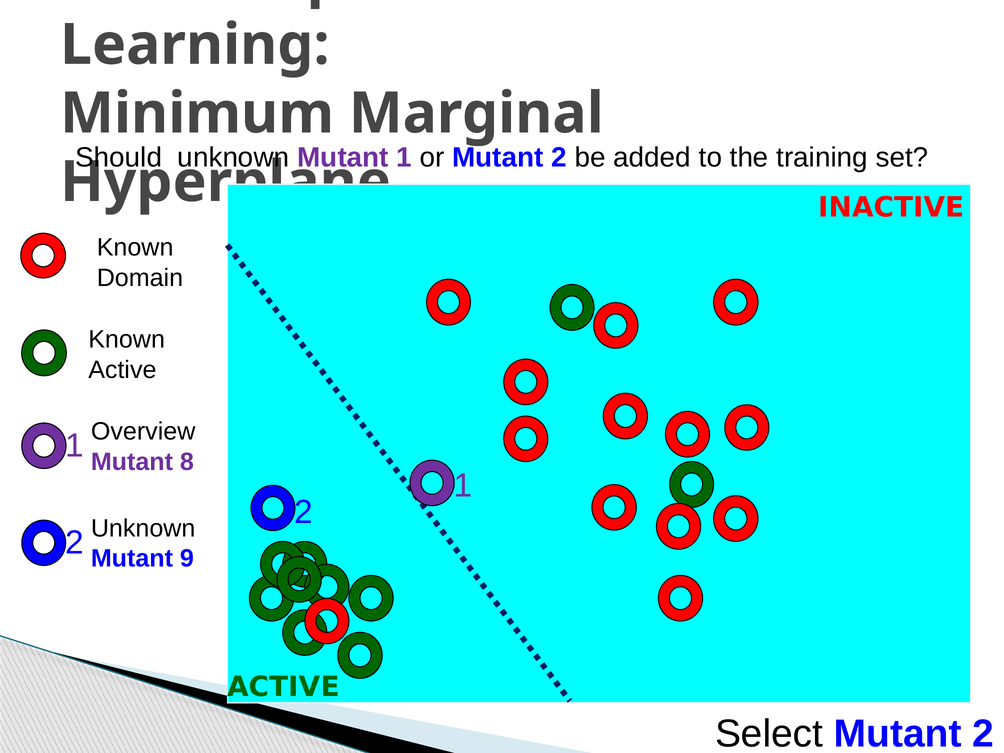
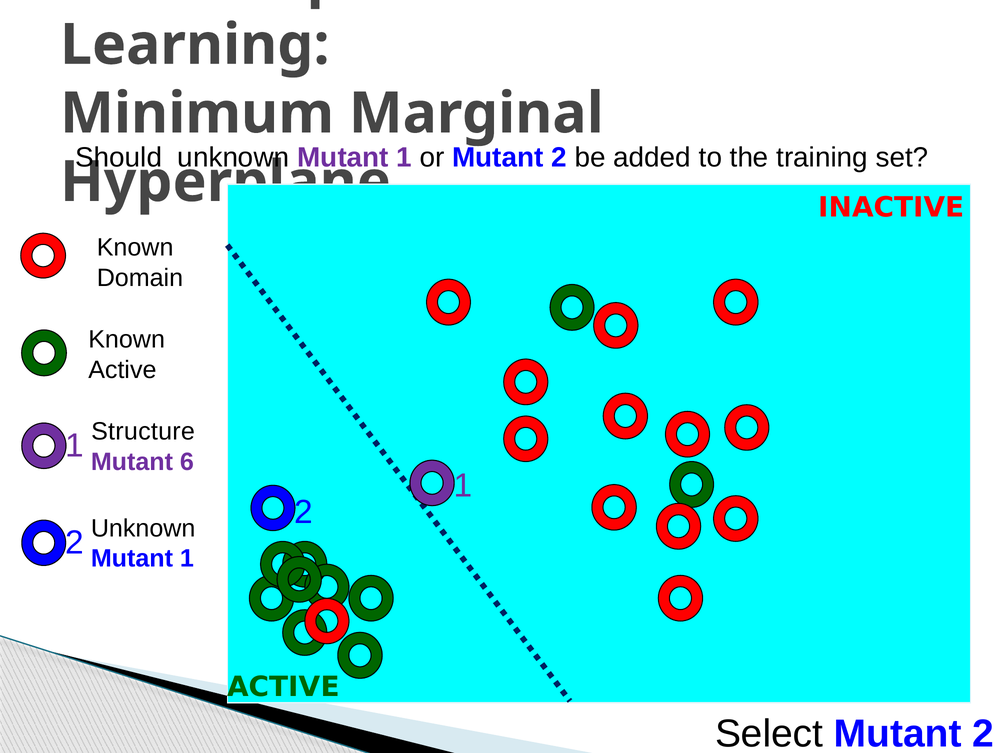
Overview: Overview -> Structure (143, 432)
8: 8 -> 6 (187, 462)
9: 9 -> 1 (187, 559)
